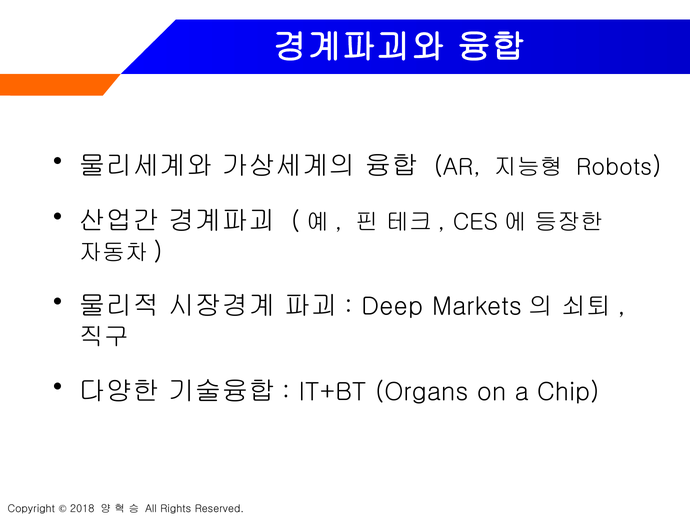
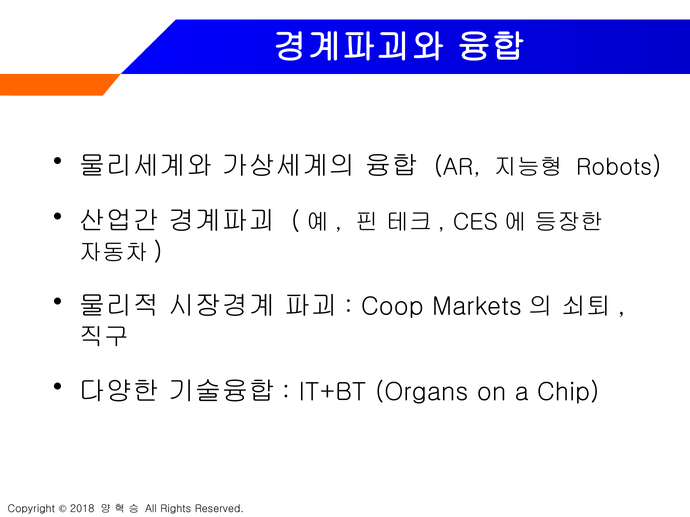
Deep: Deep -> Coop (392, 307)
